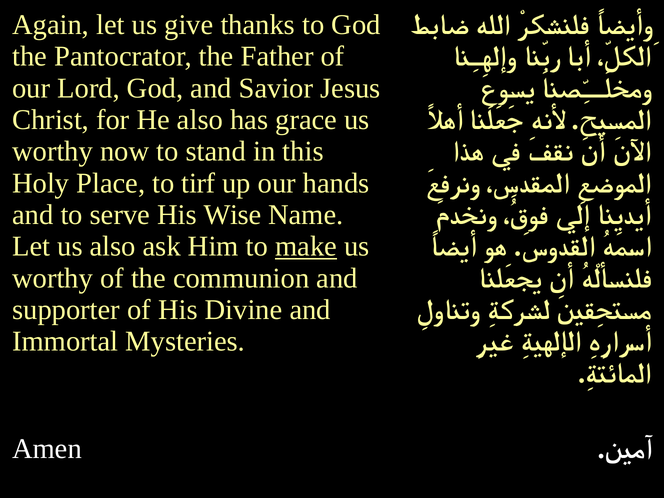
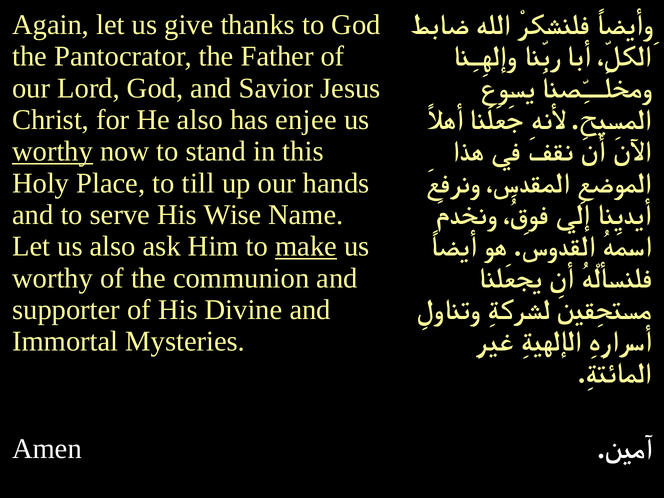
grace: grace -> enjee (306, 120)
worthy underline: none -> present (53, 151)
tirf: tirf -> till (198, 183)
